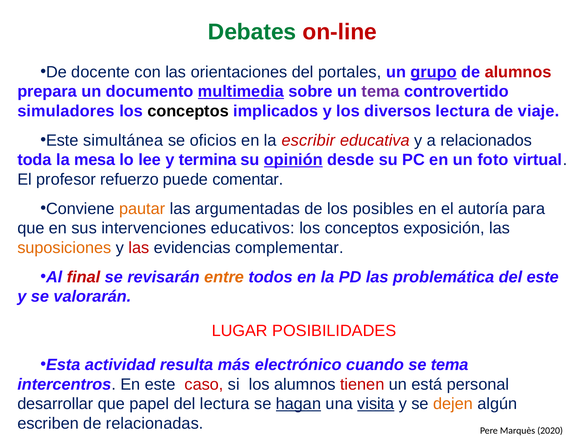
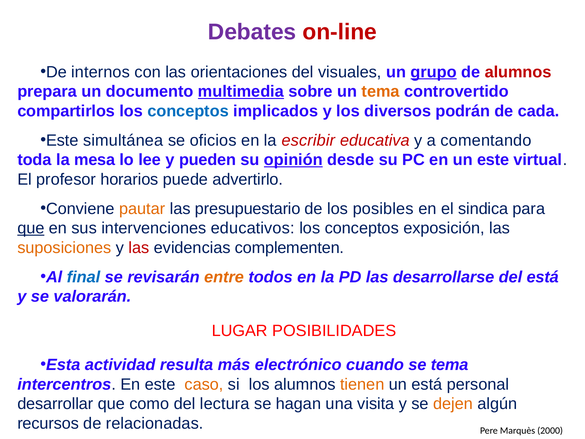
Debates colour: green -> purple (252, 32)
docente: docente -> internos (101, 72)
portales: portales -> visuales (350, 72)
tema colour: purple -> orange (381, 91)
simuladores: simuladores -> compartirlos (66, 111)
conceptos colour: black -> blue (188, 111)
diversos lectura: lectura -> podrán (463, 111)
viaje: viaje -> cada (539, 111)
relacionados: relacionados -> comentando (486, 140)
termina: termina -> pueden (208, 160)
un foto: foto -> este (493, 160)
refuerzo: refuerzo -> horarios (129, 179)
comentar: comentar -> advertirlo (248, 179)
argumentadas: argumentadas -> presupuestario (248, 209)
autoría: autoría -> sindica (483, 209)
que underline: none -> present (31, 228)
complementar: complementar -> complementen (289, 248)
final colour: red -> blue (83, 277)
problemática: problemática -> desarrollarse (444, 277)
del este: este -> está (543, 277)
caso colour: red -> orange (204, 384)
tienen colour: red -> orange (362, 384)
papel: papel -> como (149, 404)
hagan underline: present -> none (298, 404)
visita underline: present -> none (376, 404)
escriben: escriben -> recursos (48, 423)
2020: 2020 -> 2000 (550, 430)
